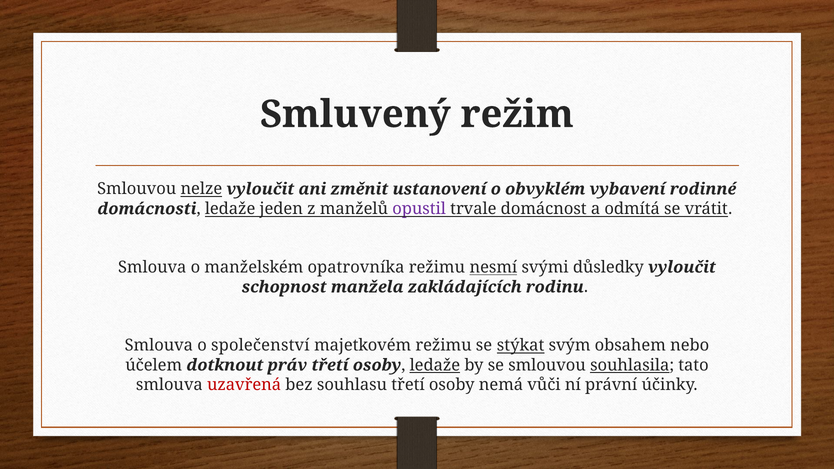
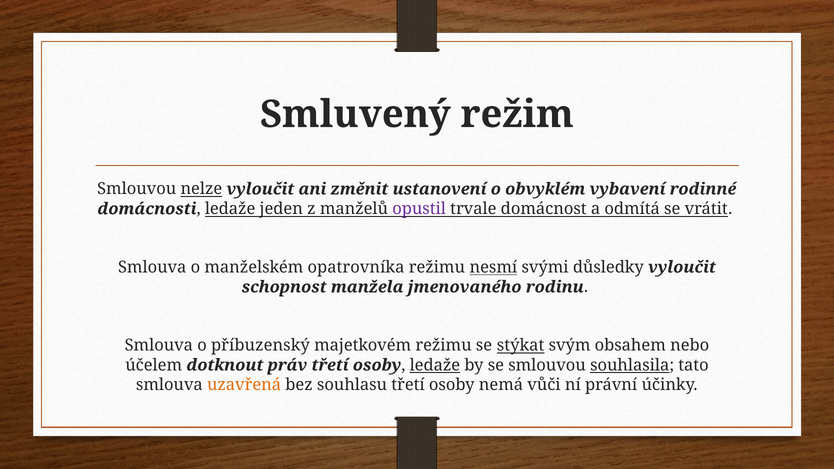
zakládajících: zakládajících -> jmenovaného (465, 287)
společenství: společenství -> příbuzenský (260, 345)
uzavřená colour: red -> orange (244, 385)
